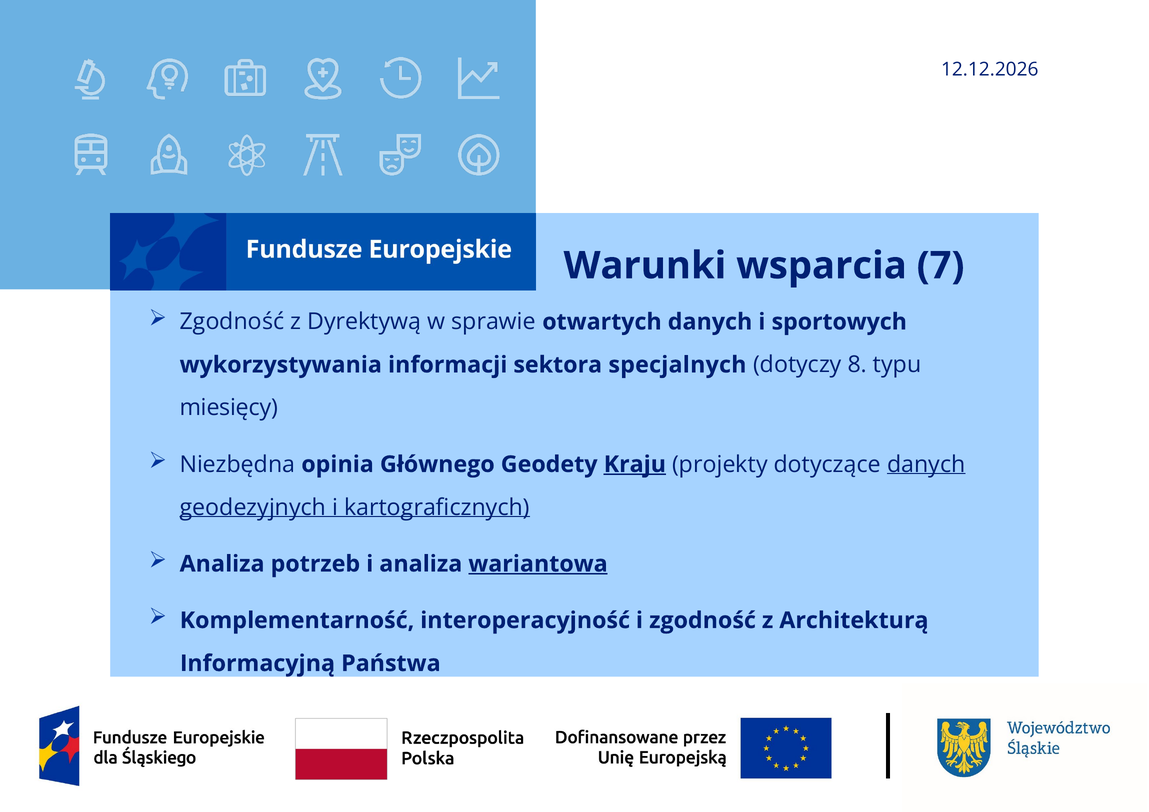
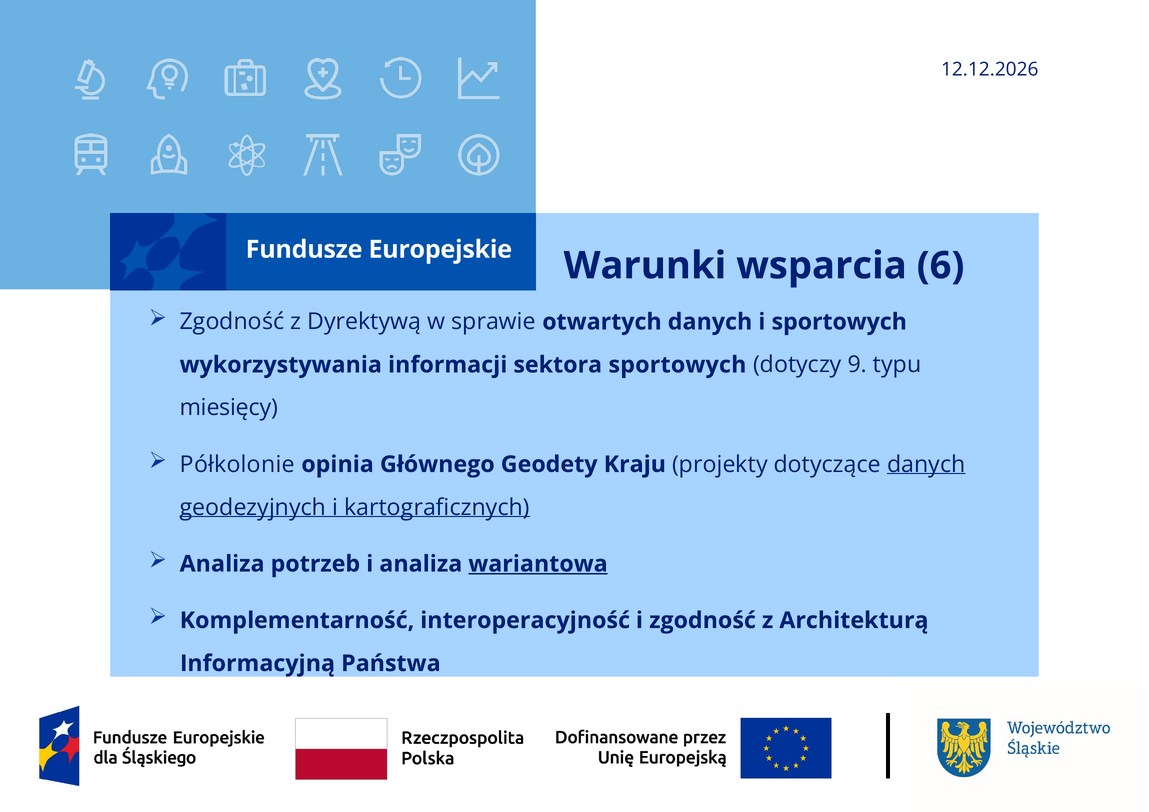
7: 7 -> 6 (941, 266)
sektora specjalnych: specjalnych -> sportowych (677, 365)
8: 8 -> 9 (857, 365)
Niezbędna: Niezbędna -> Półkolonie (237, 465)
Kraju underline: present -> none (635, 465)
